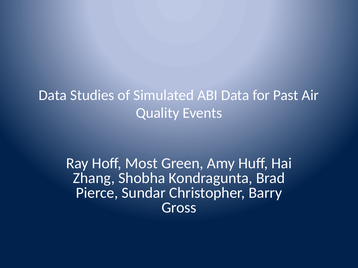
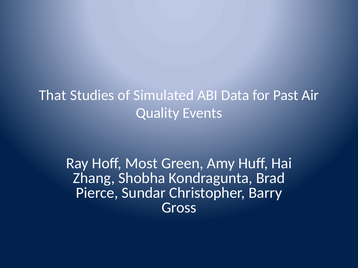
Data: Data -> That (53, 95)
